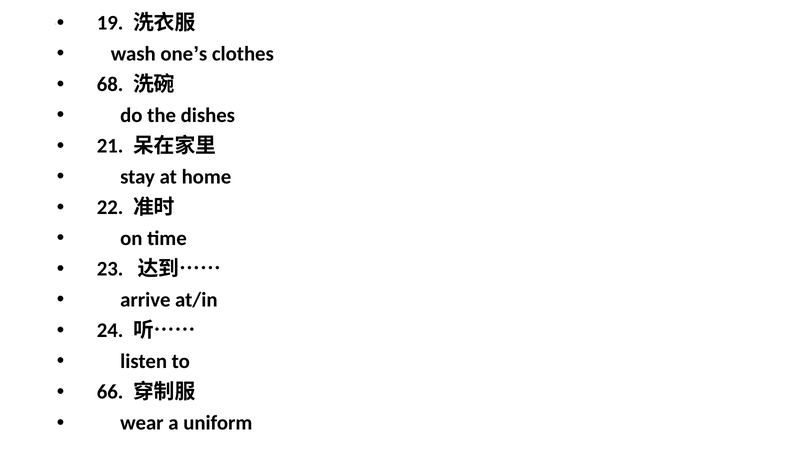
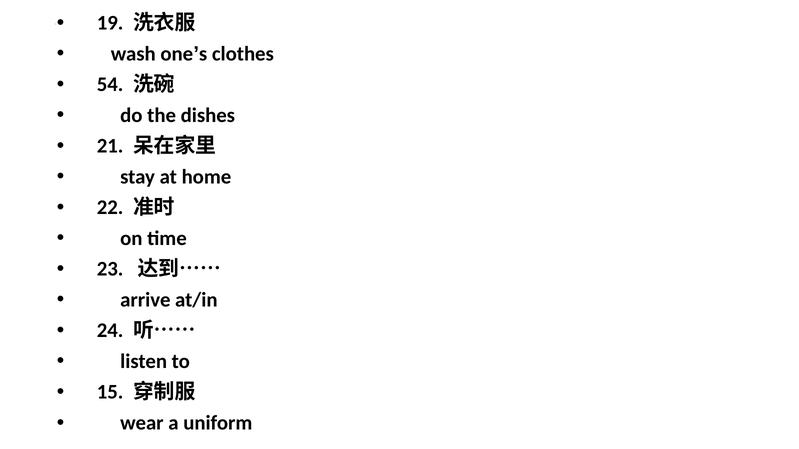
68: 68 -> 54 (110, 85)
66: 66 -> 15 (110, 392)
